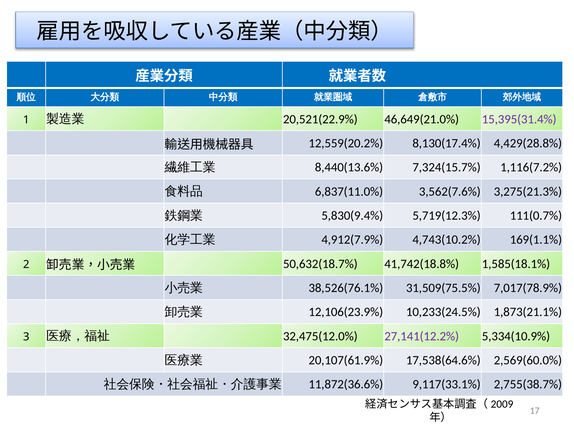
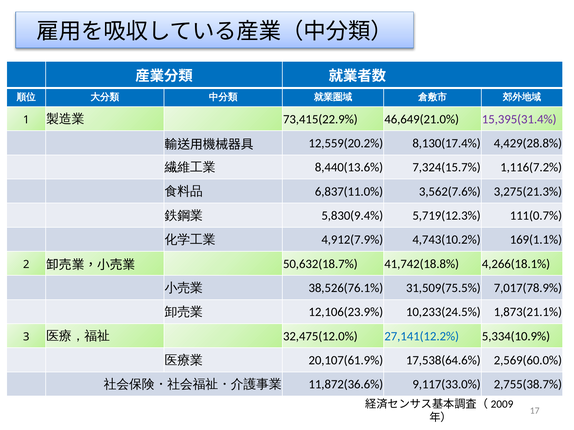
20,521(22.9%: 20,521(22.9% -> 73,415(22.9% (320, 119)
1,585(18.1%: 1,585(18.1% -> 4,266(18.1% (516, 264)
27,141(12.2% colour: purple -> blue (422, 337)
9,117(33.1%: 9,117(33.1% -> 9,117(33.0% (447, 385)
